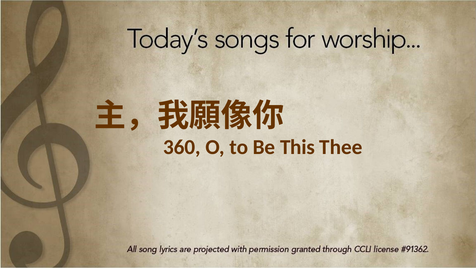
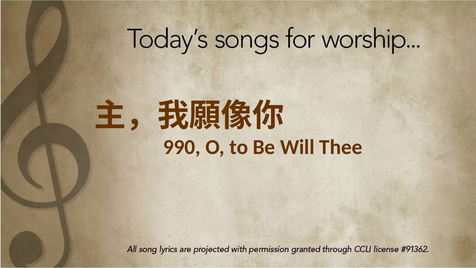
360: 360 -> 990 (182, 147)
This: This -> Will (297, 147)
